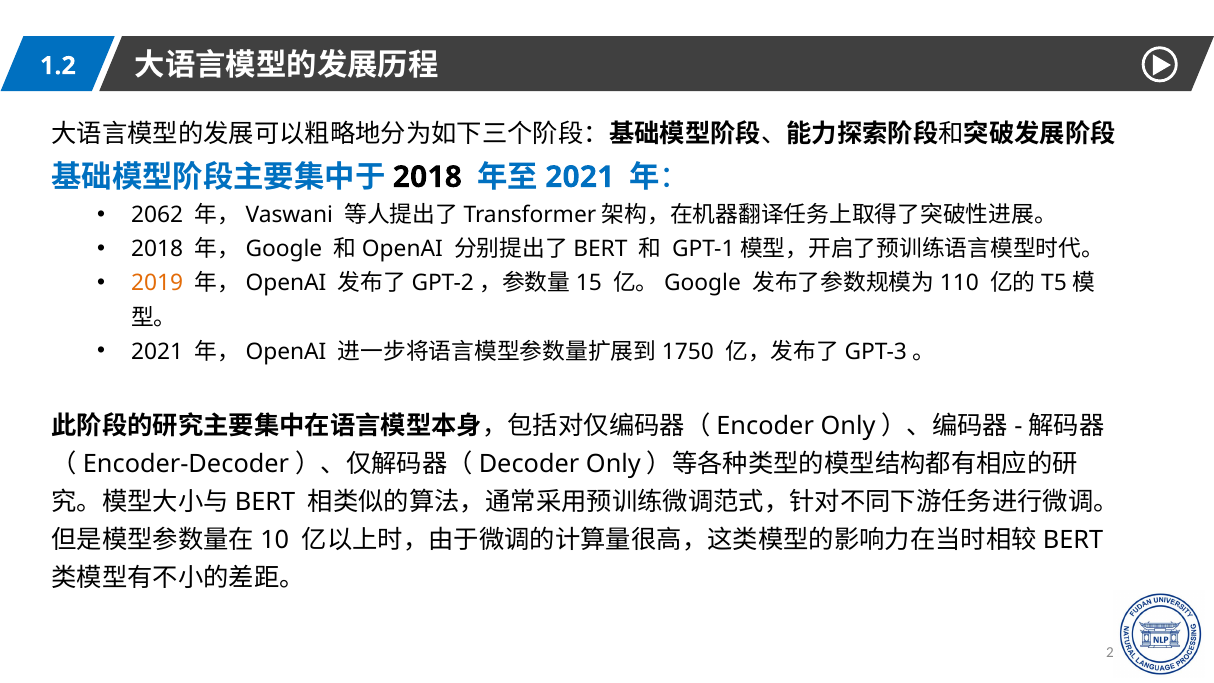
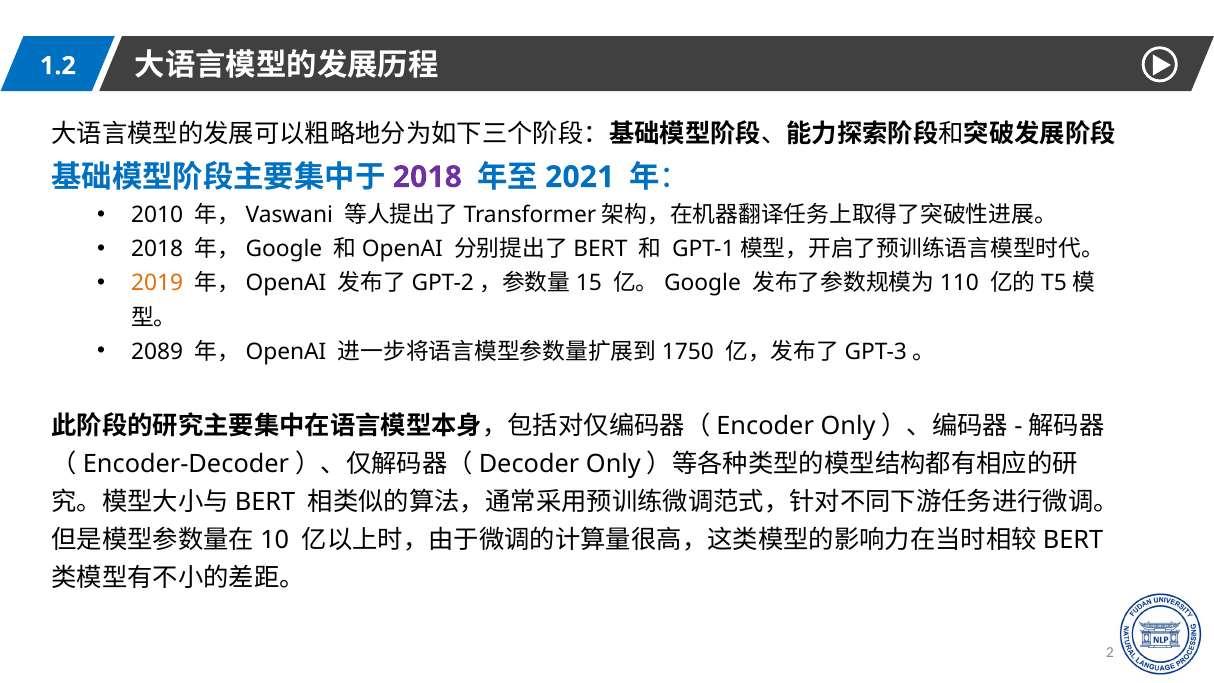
2018 colour: black -> purple (427, 177)
2062: 2062 -> 2010 (157, 215)
2021: 2021 -> 2089 (157, 352)
